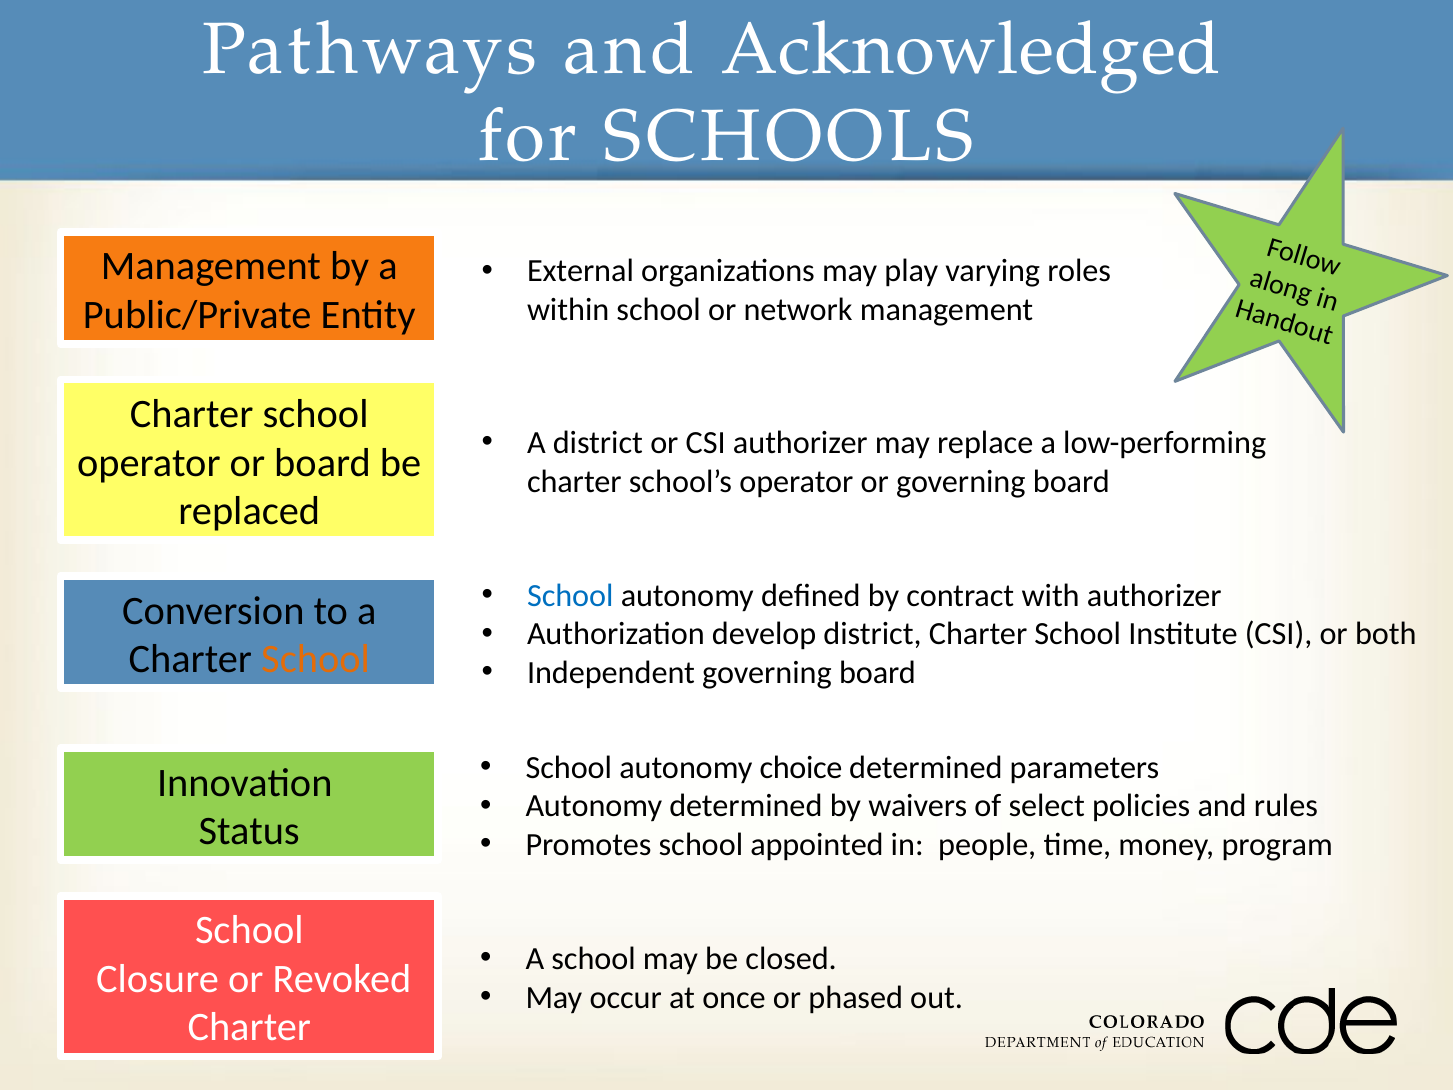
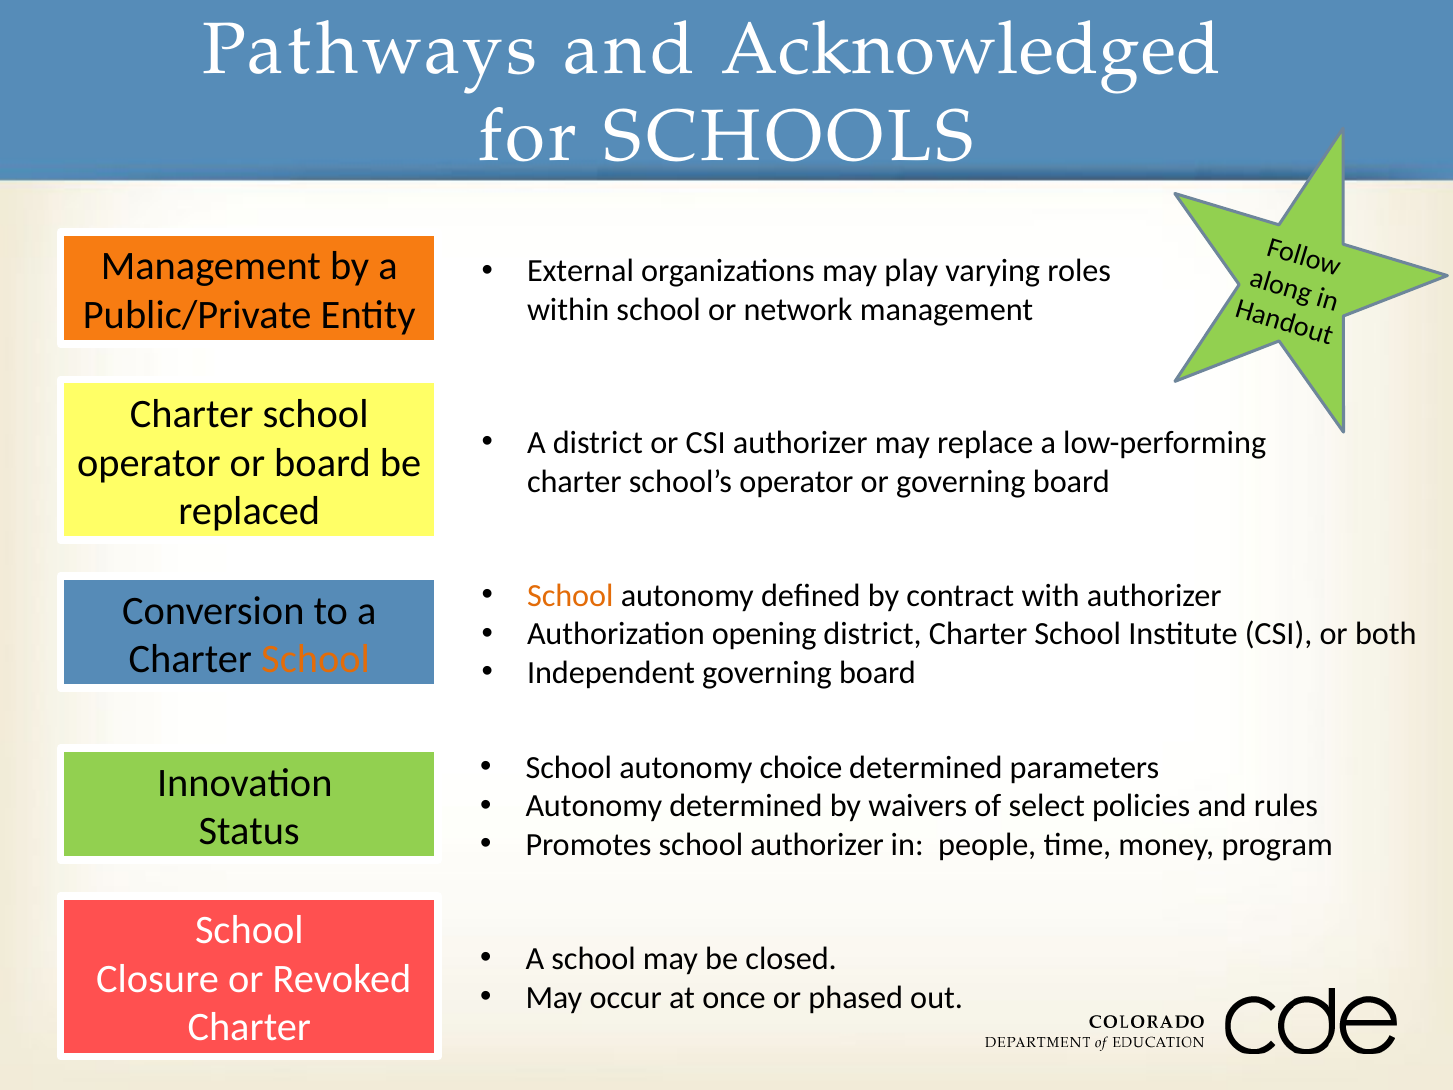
School colour: blue -> orange (570, 595)
develop: develop -> opening (764, 634)
school appointed: appointed -> authorizer (817, 845)
